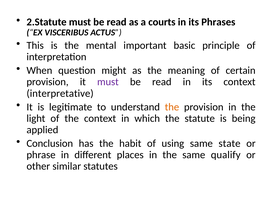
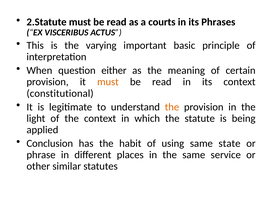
mental: mental -> varying (101, 45)
might: might -> either (114, 70)
must colour: purple -> orange (108, 82)
interpretative: interpretative -> constitutional (60, 93)
qualify: qualify -> service (226, 155)
